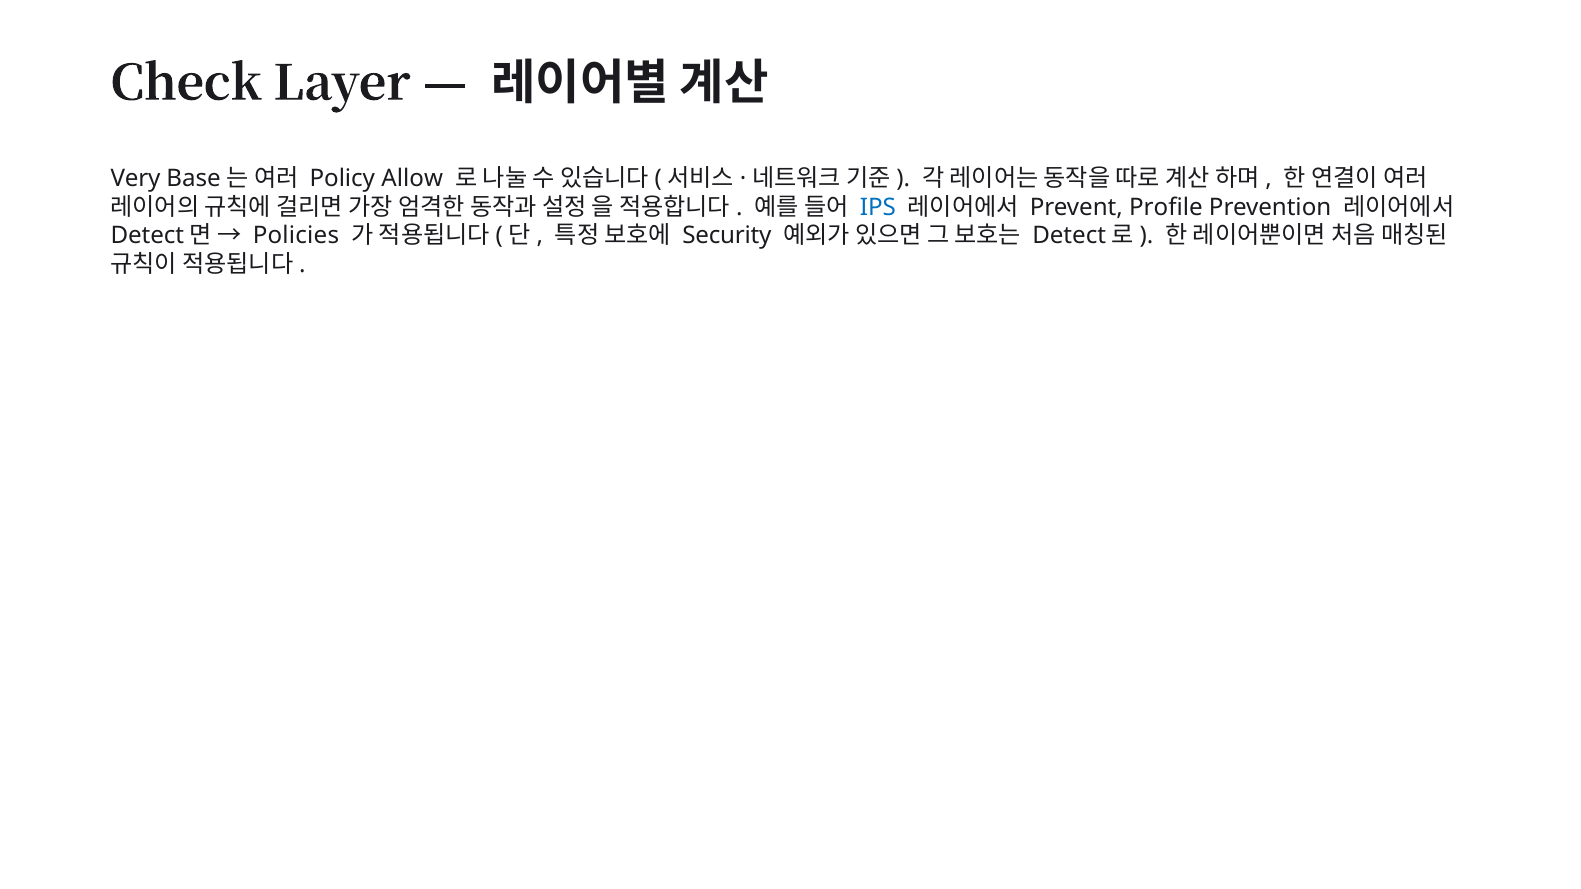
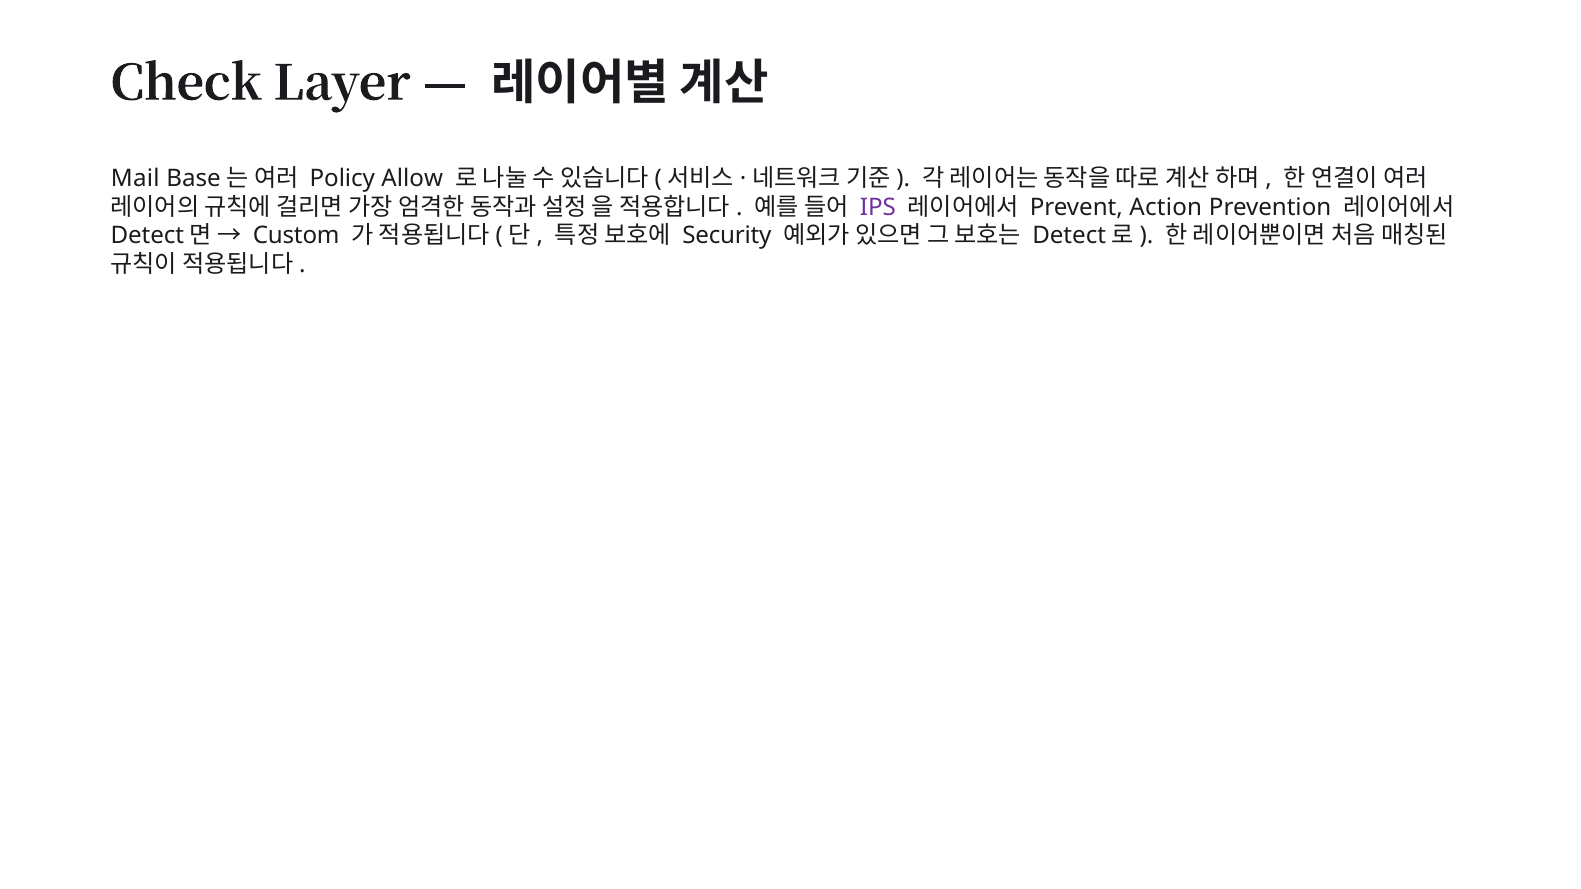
Very: Very -> Mail (135, 178)
IPS colour: blue -> purple (878, 207)
Profile: Profile -> Action (1166, 207)
Policies: Policies -> Custom (296, 236)
